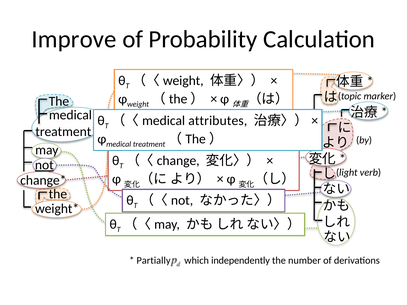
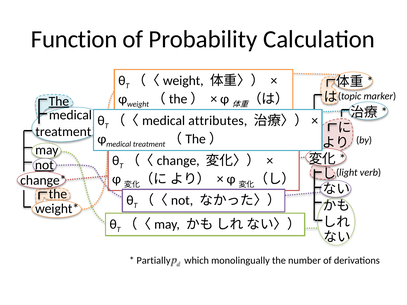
Improve: Improve -> Function (74, 39)
The underline: none -> present (59, 101)
independently: independently -> monolingually (240, 261)
